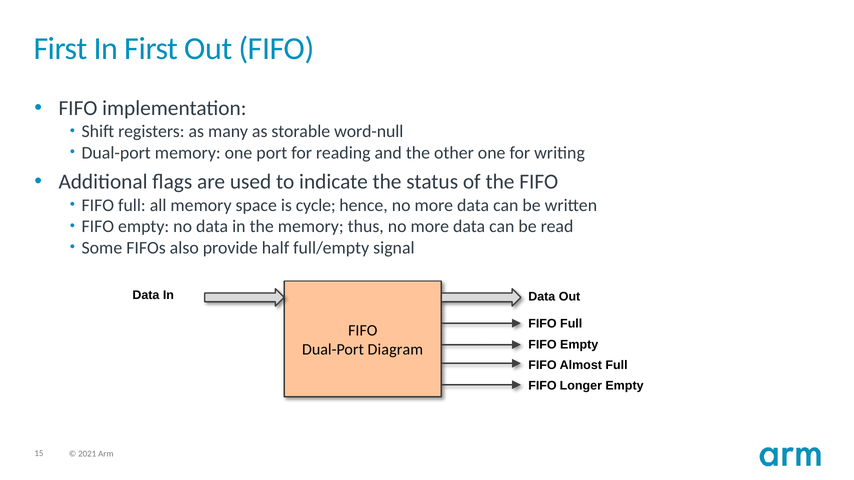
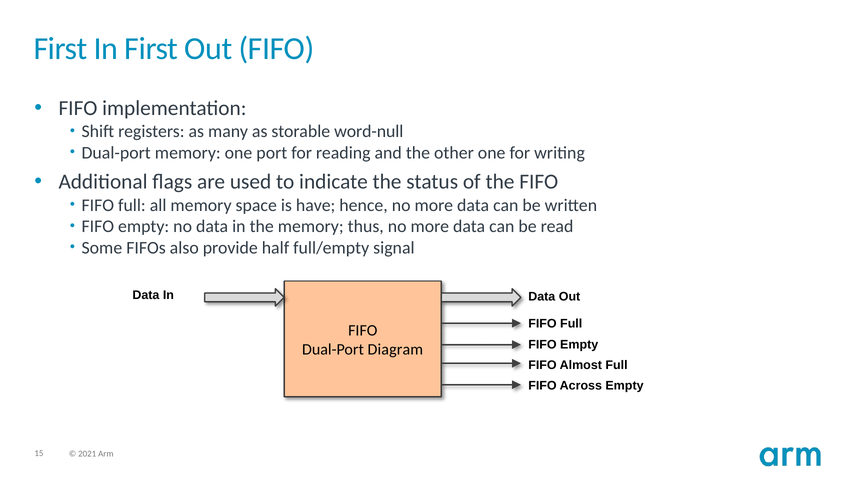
cycle: cycle -> have (316, 205)
Longer: Longer -> Across (581, 386)
